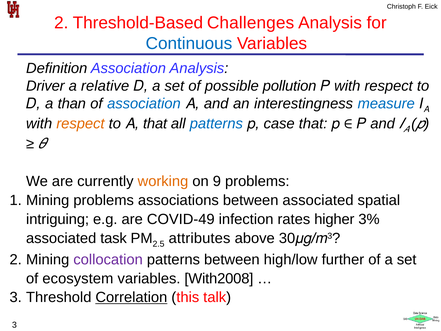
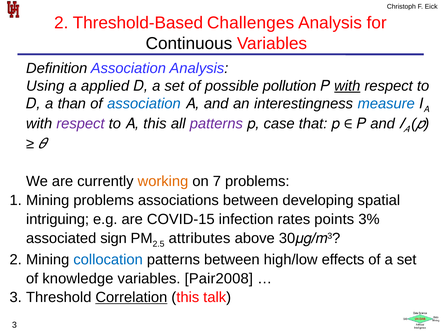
Continuous colour: blue -> black (189, 43)
Driver: Driver -> Using (45, 86)
relative: relative -> applied (105, 86)
with underline: none -> present (347, 86)
respect colour: orange -> purple (80, 124)
that: that -> this (155, 124)
patterns colour: blue -> purple (216, 124)
9: 9 -> 7 (217, 181)
between associated: associated -> developing (318, 200)
COVID-49: COVID-49 -> COVID-15 (181, 219)
higher: higher -> points (334, 219)
task: task -> sign (114, 238)
collocation colour: purple -> blue (108, 259)
further: further -> effects (343, 259)
ecosystem: ecosystem -> knowledge (78, 278)
With2008: With2008 -> Pair2008 (219, 278)
